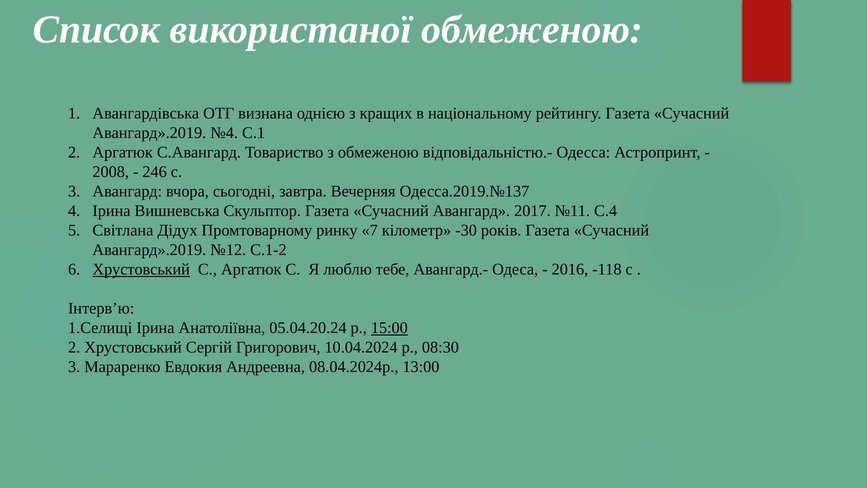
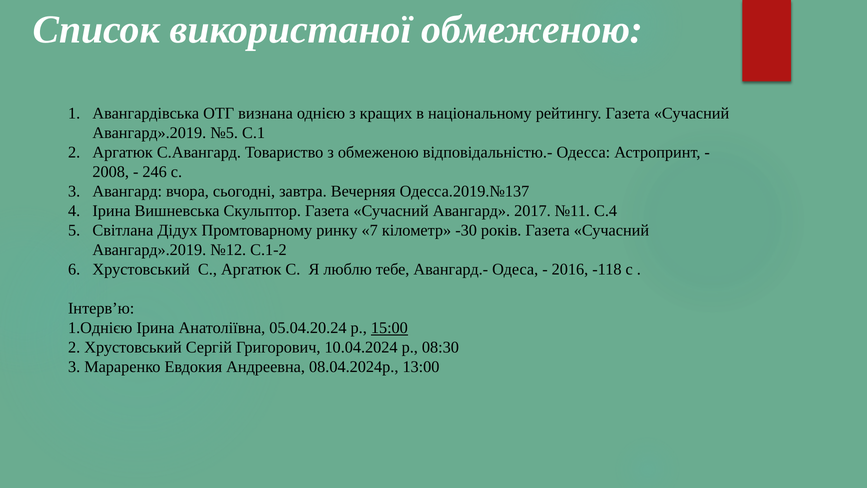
№4: №4 -> №5 (224, 133)
Хрустовський underline: present -> none (141, 269)
1.Селищі: 1.Селищі -> 1.Однією (100, 328)
